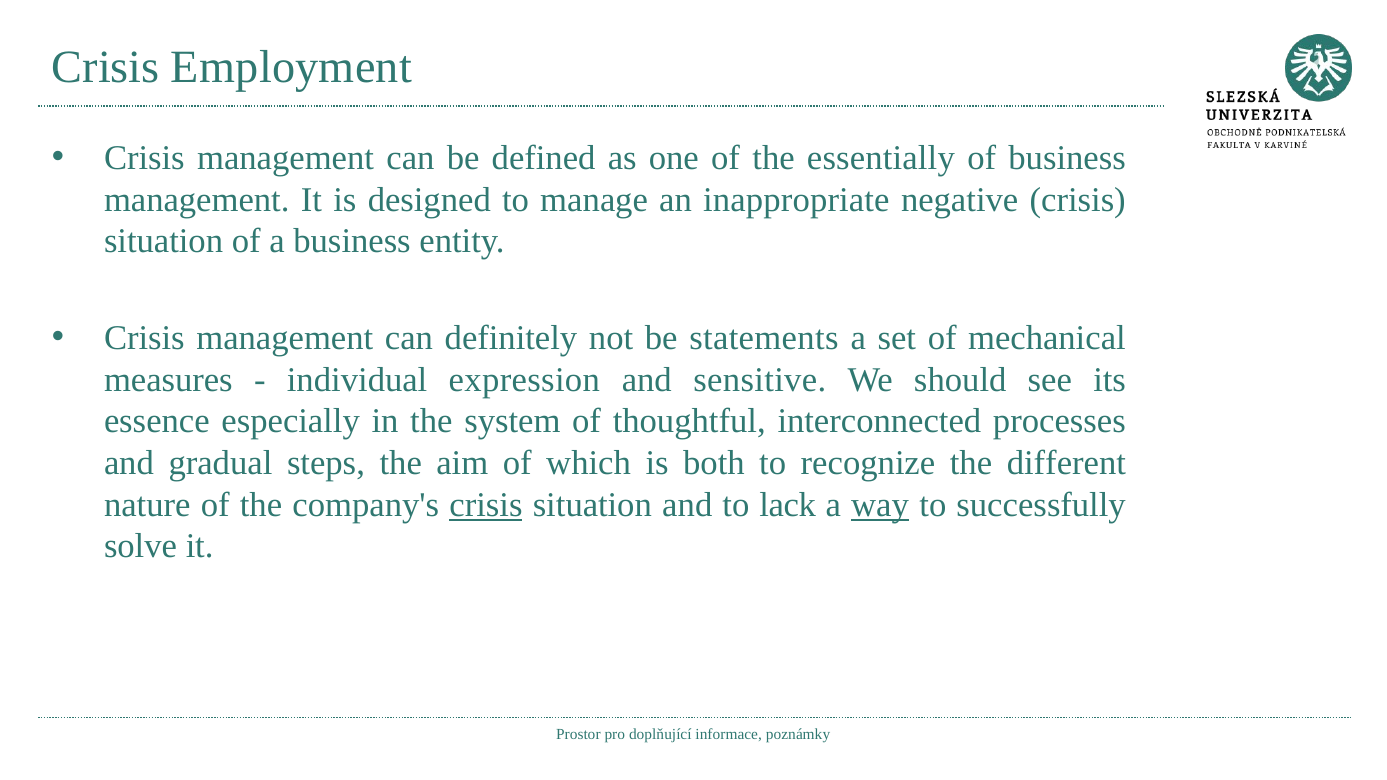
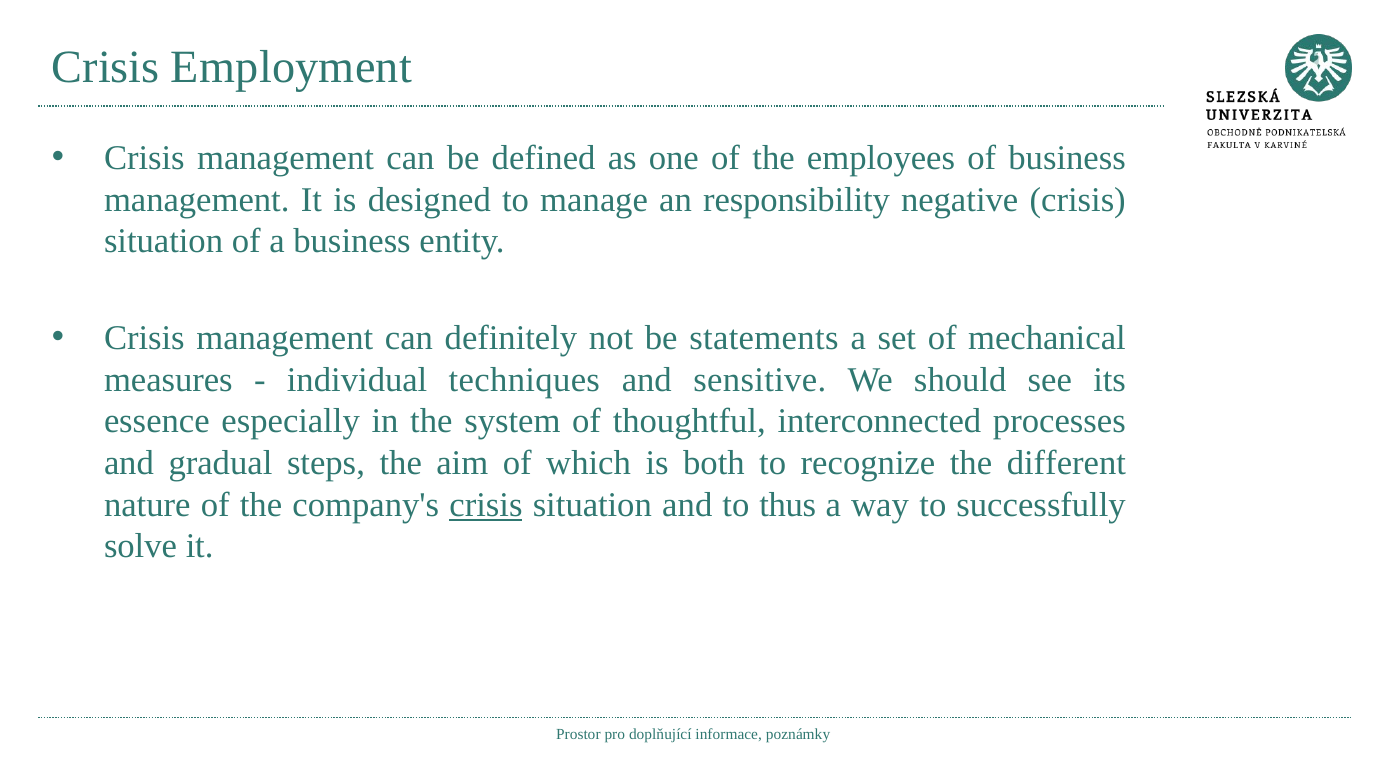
essentially: essentially -> employees (881, 158)
inappropriate: inappropriate -> responsibility (797, 200)
expression: expression -> techniques (524, 380)
lack: lack -> thus (788, 505)
way underline: present -> none (880, 505)
